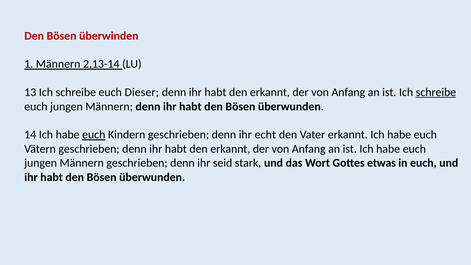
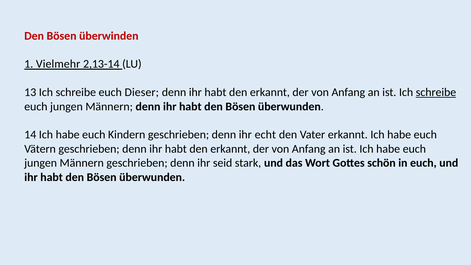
1 Männern: Männern -> Vielmehr (58, 64)
euch underline: present -> none (94, 135)
etwas: etwas -> schön (381, 163)
